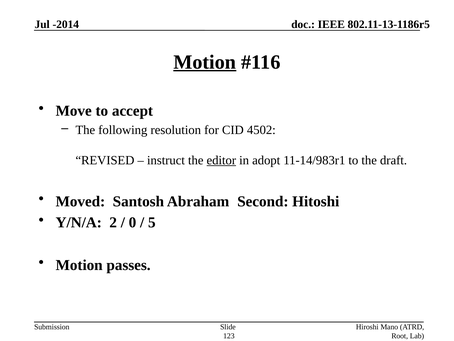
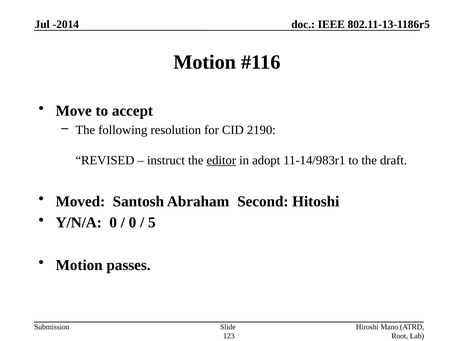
Motion underline: present -> none (205, 62)
4502: 4502 -> 2190 (261, 130)
Y/N/A 2: 2 -> 0 (113, 222)
